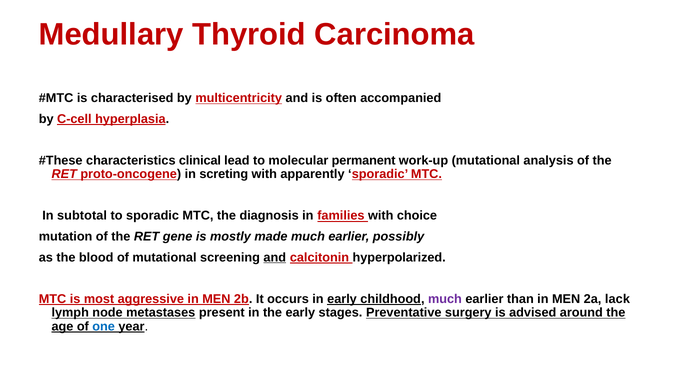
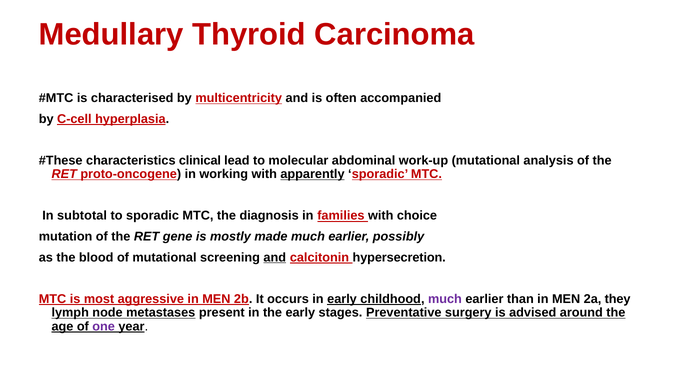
permanent: permanent -> abdominal (364, 160)
screting: screting -> working (224, 174)
apparently underline: none -> present (312, 174)
hyperpolarized: hyperpolarized -> hypersecretion (399, 257)
lack: lack -> they (618, 299)
one colour: blue -> purple (104, 326)
